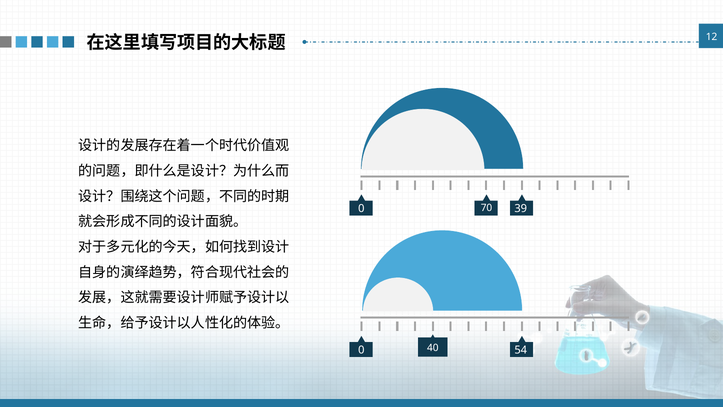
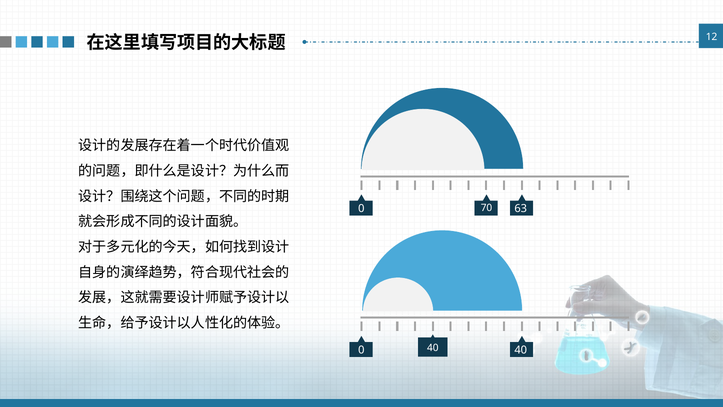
39: 39 -> 63 (521, 208)
0 54: 54 -> 40 (521, 350)
